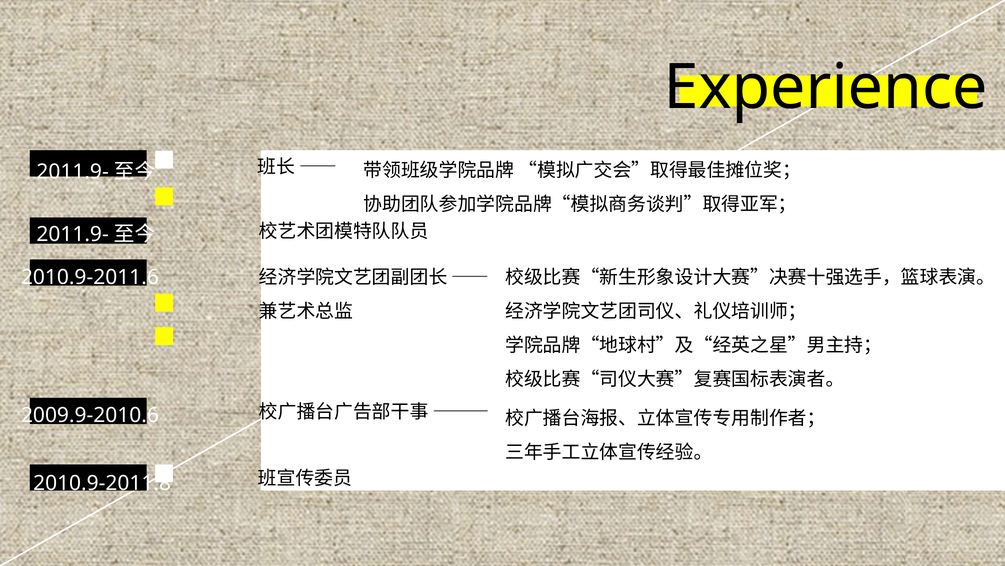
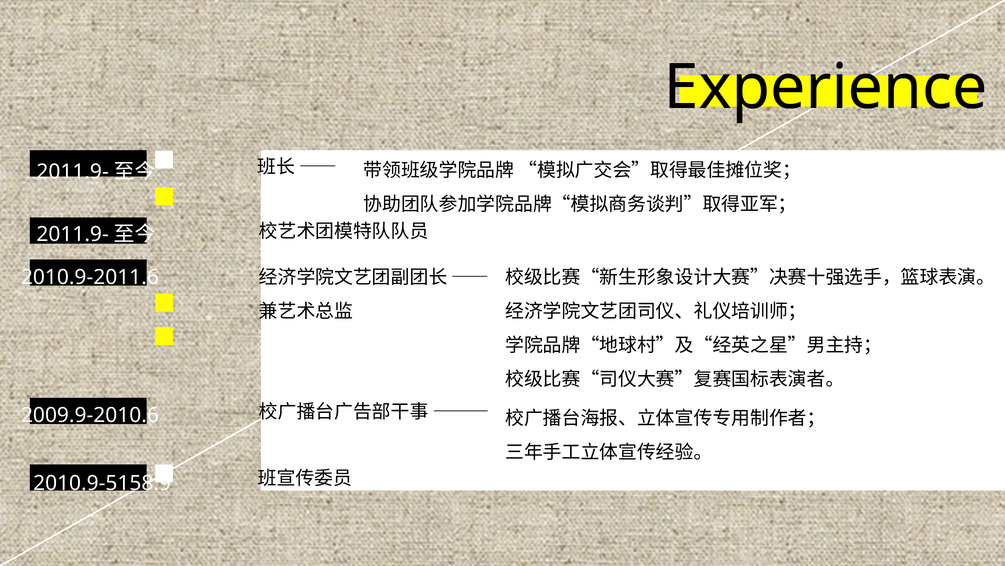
2010.9-2011.8: 2010.9-2011.8 -> 2010.9-5158.9 (102, 483)
